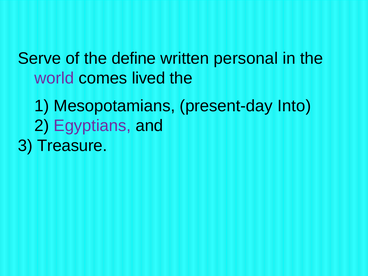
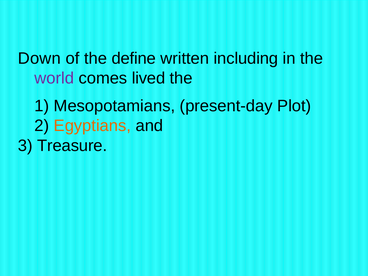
Serve: Serve -> Down (39, 58)
personal: personal -> including (246, 58)
Into: Into -> Plot (294, 106)
Egyptians colour: purple -> orange (92, 126)
